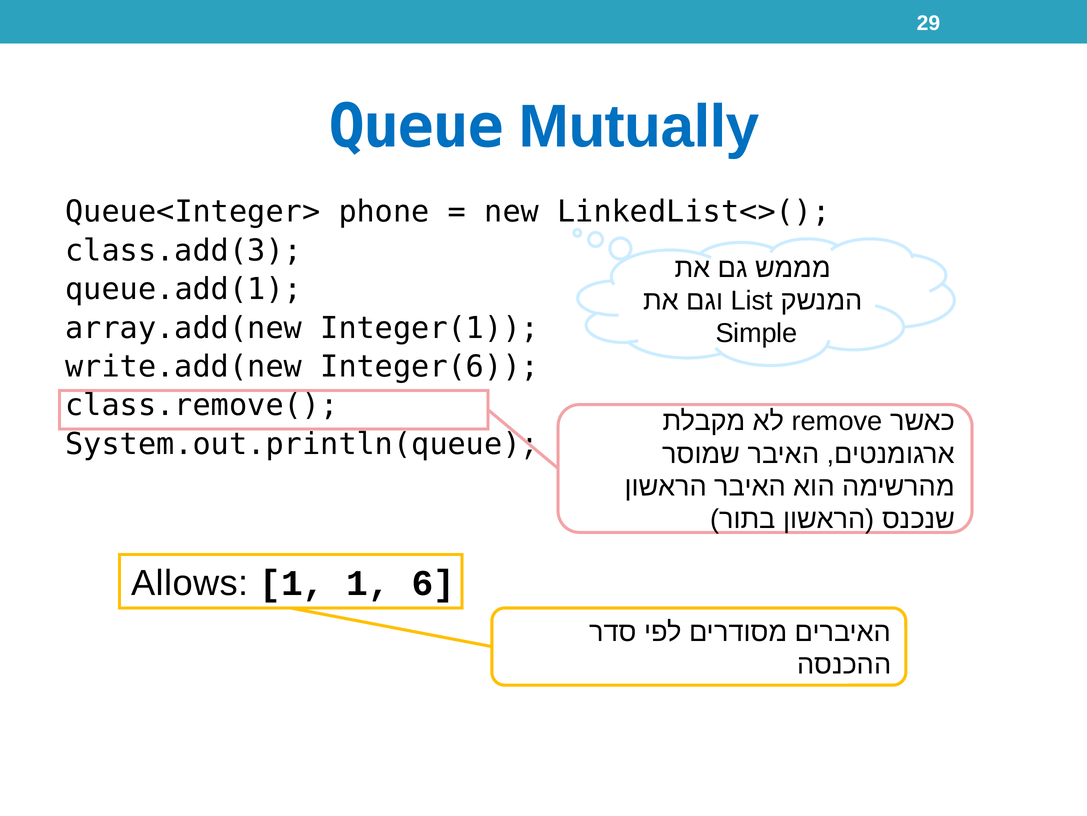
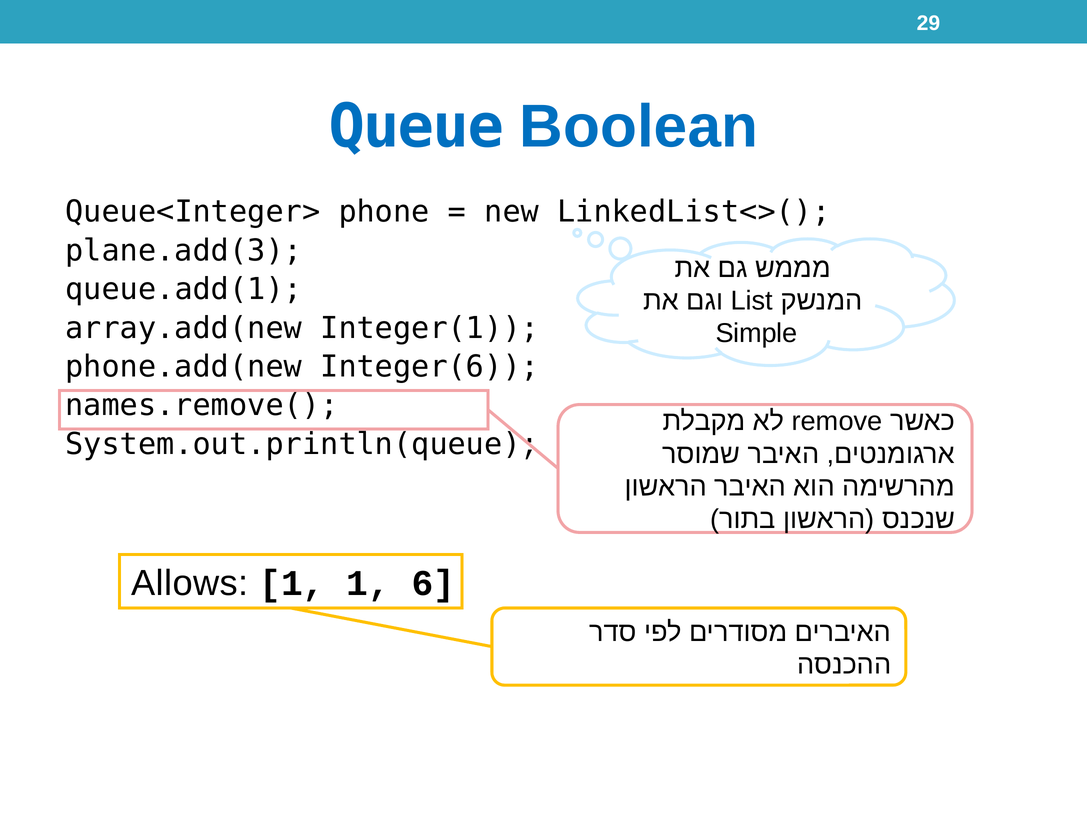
Mutually: Mutually -> Boolean (639, 127)
class.add(3: class.add(3 -> plane.add(3 (184, 250)
write.add(new: write.add(new -> phone.add(new (184, 366)
class.remove(: class.remove( -> names.remove( (202, 405)
